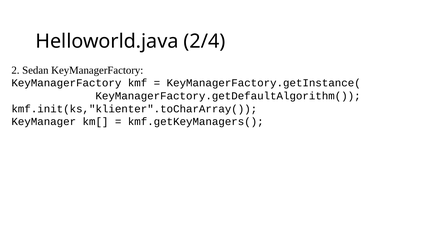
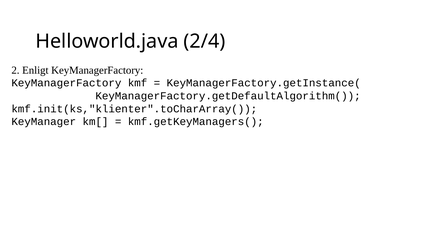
Sedan: Sedan -> Enligt (35, 70)
